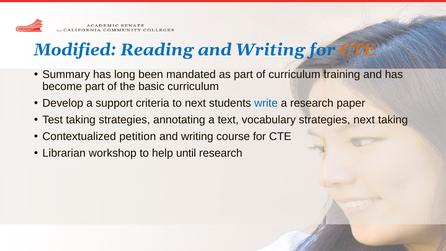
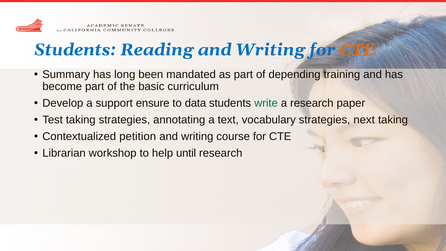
Modified: Modified -> Students (75, 50)
of curriculum: curriculum -> depending (295, 74)
criteria: criteria -> ensure (153, 103)
to next: next -> data (195, 103)
write colour: blue -> green (266, 103)
